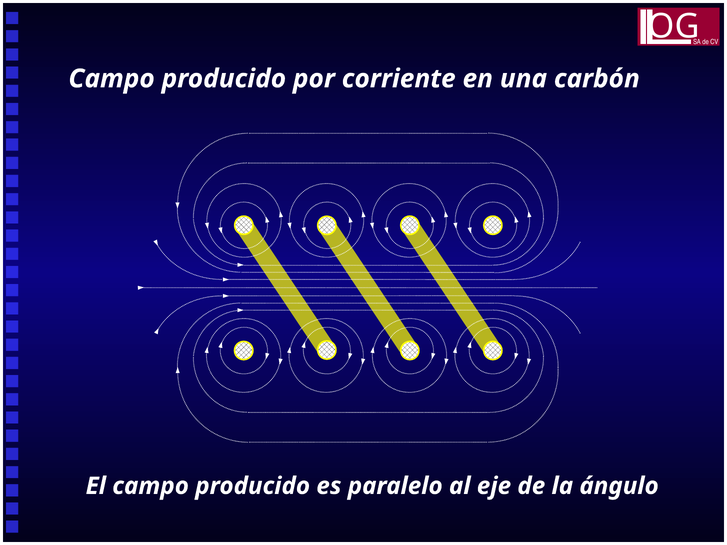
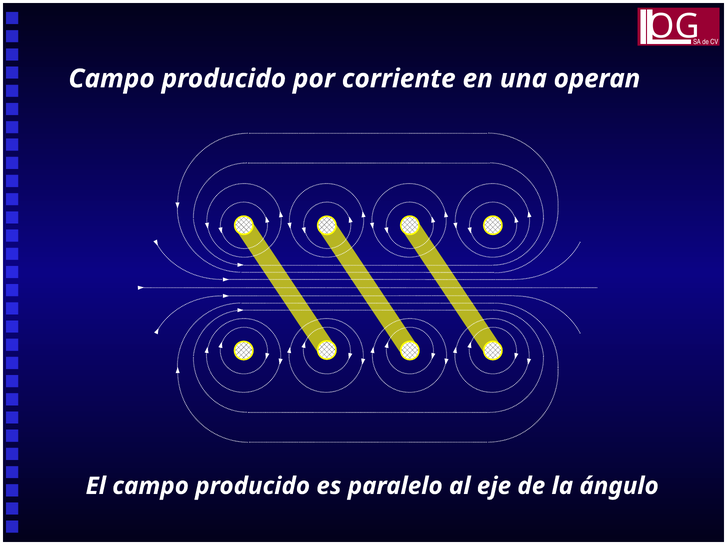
carbón: carbón -> operan (597, 79)
